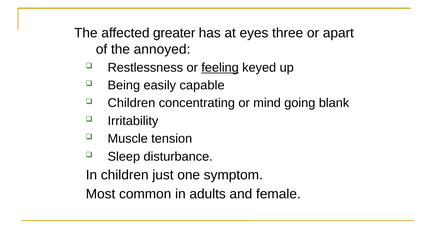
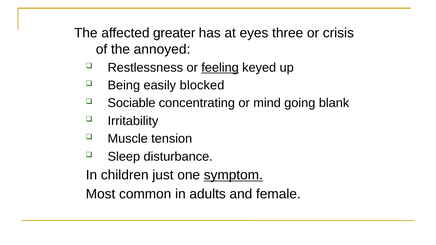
apart: apart -> crisis (338, 33)
capable: capable -> blocked (202, 85)
Children: Children -> Sociable (132, 103)
symptom underline: none -> present (233, 175)
